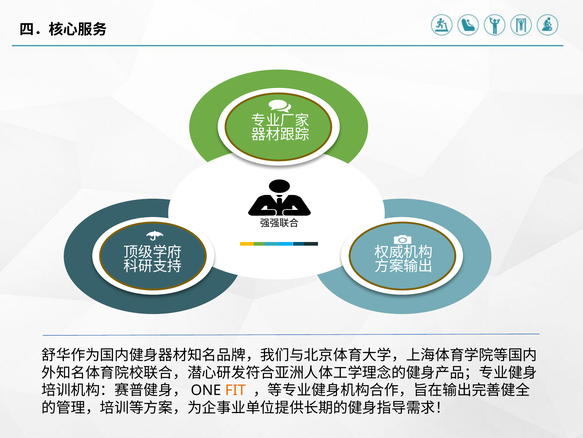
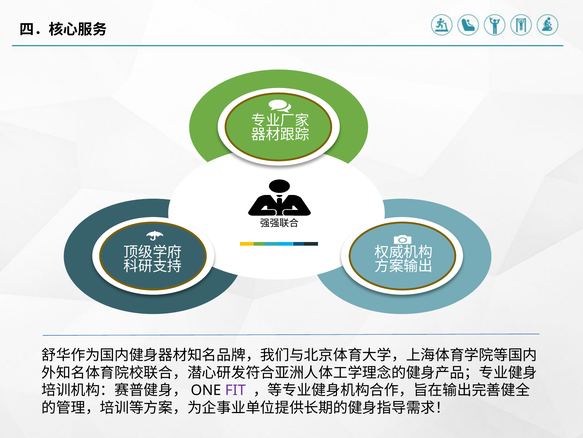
FIT colour: orange -> purple (235, 390)
